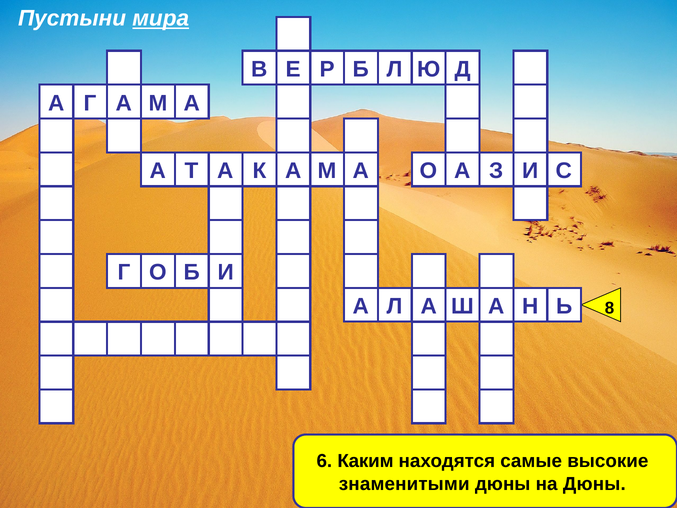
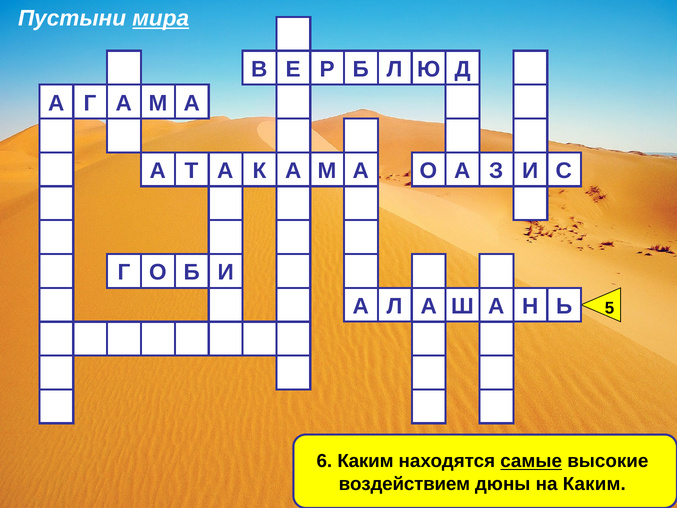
8: 8 -> 5 (610, 308)
самые underline: none -> present (531, 461)
знаменитыми: знаменитыми -> воздействием (404, 484)
на Дюны: Дюны -> Каким (594, 484)
